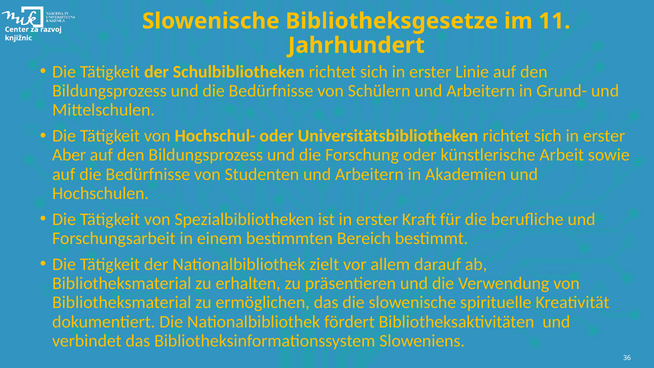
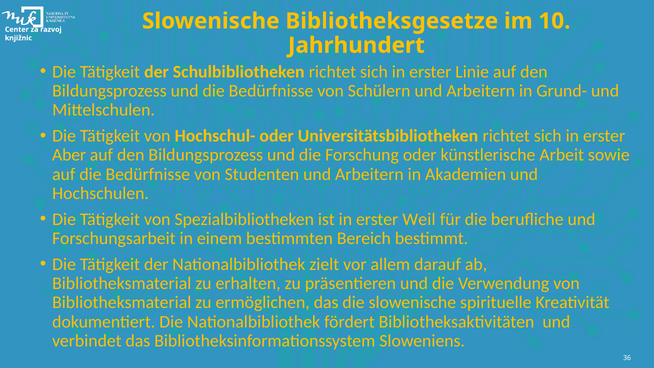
11: 11 -> 10 (554, 21)
Kraft: Kraft -> Weil (419, 219)
